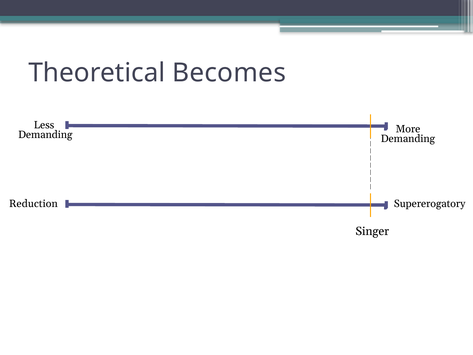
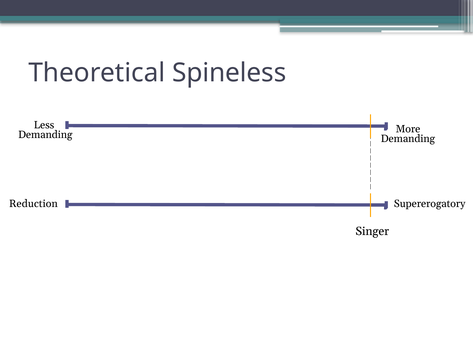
Becomes: Becomes -> Spineless (229, 73)
